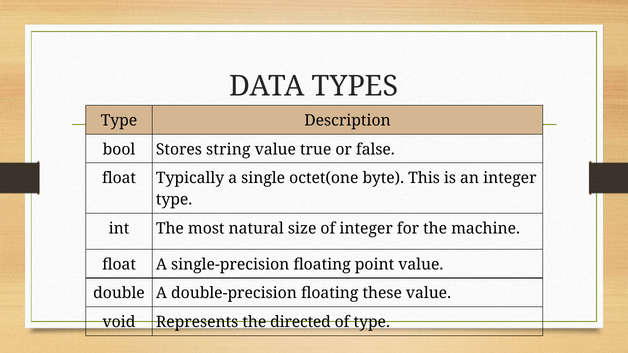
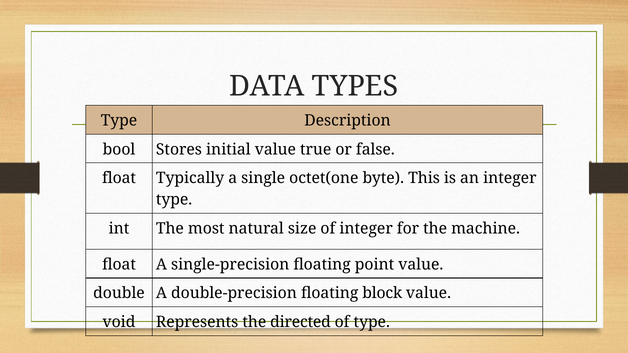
string: string -> initial (228, 150)
these: these -> block (382, 294)
